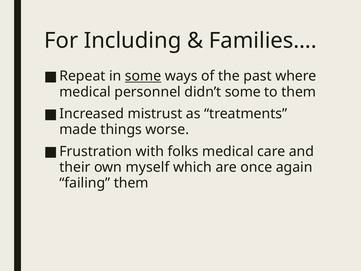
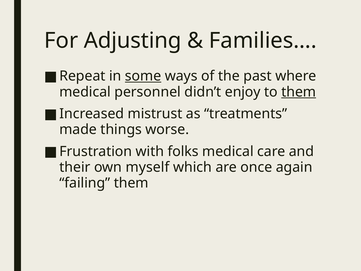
Including: Including -> Adjusting (133, 40)
didn’t some: some -> enjoy (243, 92)
them underline: none -> present (299, 92)
